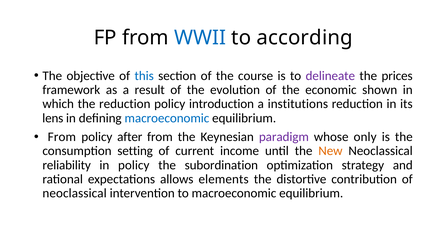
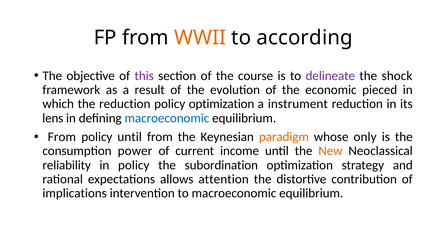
WWII colour: blue -> orange (200, 38)
this colour: blue -> purple (144, 76)
prices: prices -> shock (397, 76)
shown: shown -> pieced (380, 90)
policy introduction: introduction -> optimization (222, 104)
institutions: institutions -> instrument (298, 104)
policy after: after -> until (130, 137)
paradigm colour: purple -> orange (284, 137)
setting: setting -> power (135, 151)
elements: elements -> attention (224, 179)
neoclassical: neoclassical -> implications (75, 193)
